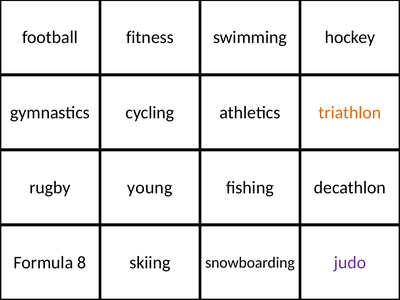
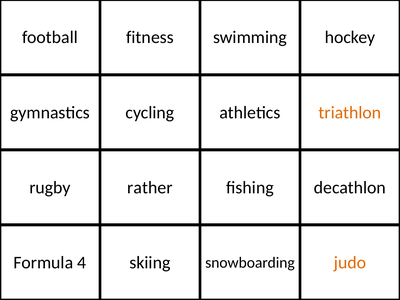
young: young -> rather (150, 188)
8: 8 -> 4 (82, 263)
judo colour: purple -> orange (350, 263)
